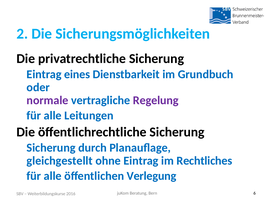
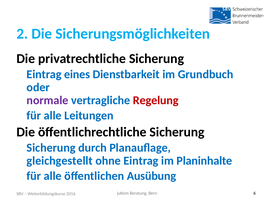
Regelung colour: purple -> red (156, 100)
Rechtliches: Rechtliches -> Planinhalte (204, 160)
Verlegung: Verlegung -> Ausübung (151, 175)
